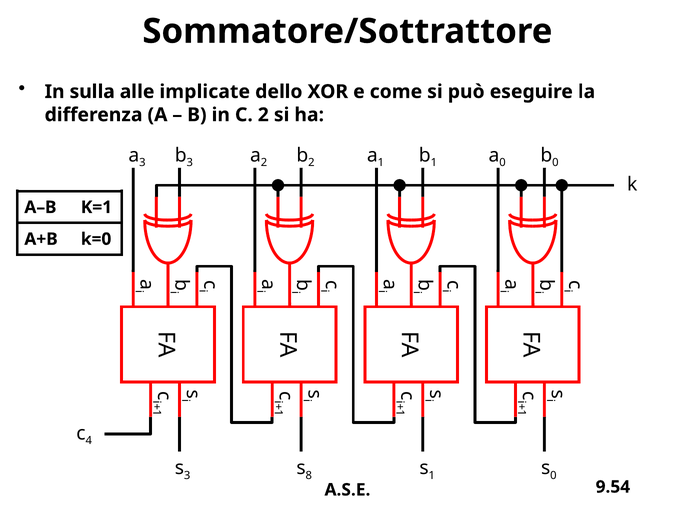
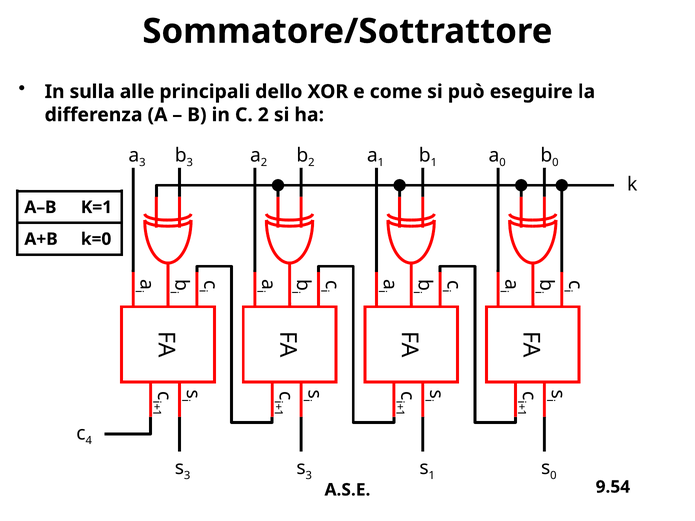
implicate: implicate -> principali (205, 92)
8: 8 -> 3 (309, 476)
